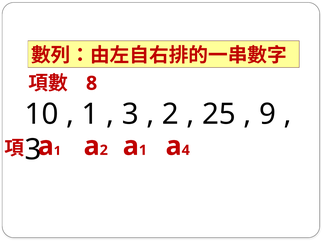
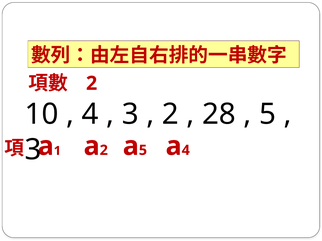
8: 8 -> 2 (92, 84)
1: 1 -> 4 (90, 114)
25: 25 -> 28 (219, 114)
9: 9 -> 5 (267, 114)
1: 1 -> 5 (143, 151)
